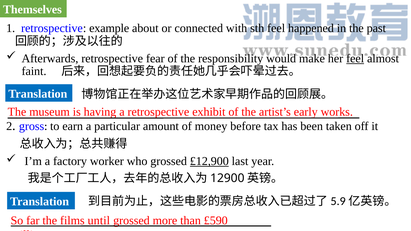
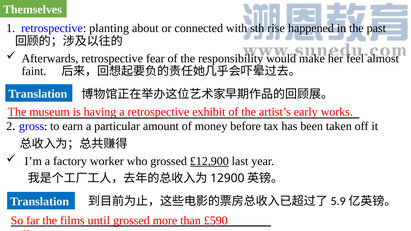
example: example -> planting (109, 28)
sth feel: feel -> rise (276, 28)
feel underline: present -> none (355, 58)
